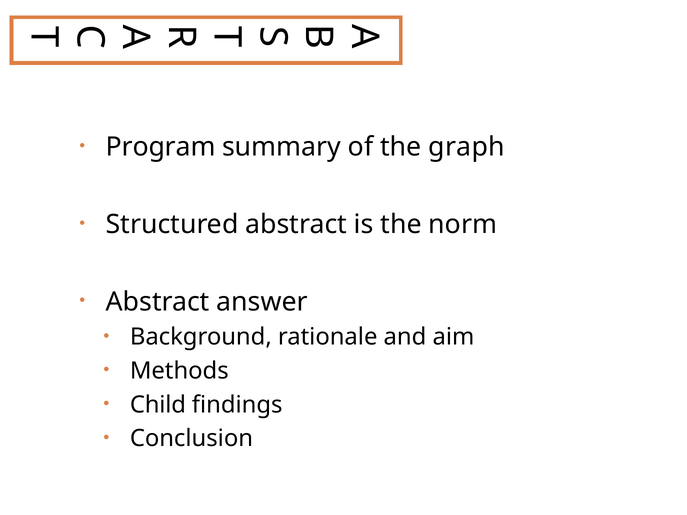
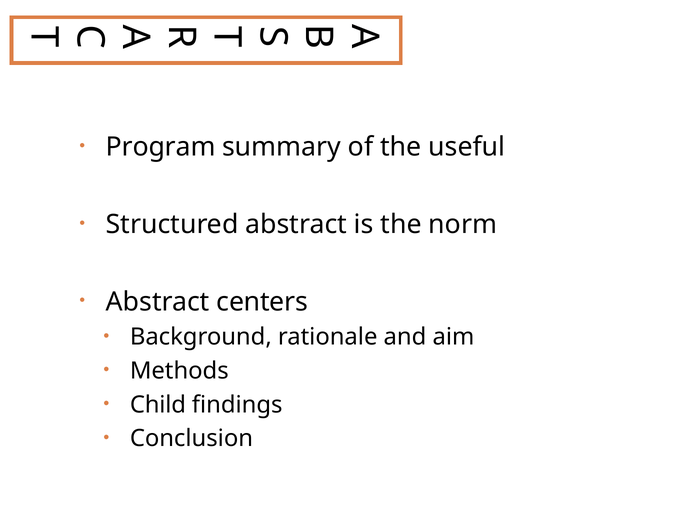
graph: graph -> useful (467, 147)
answer: answer -> centers (262, 302)
